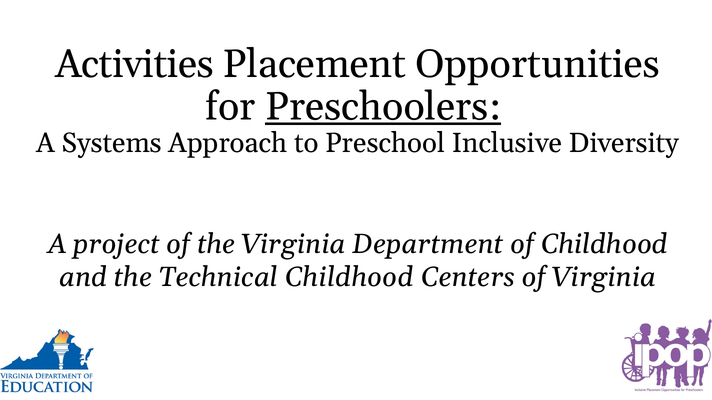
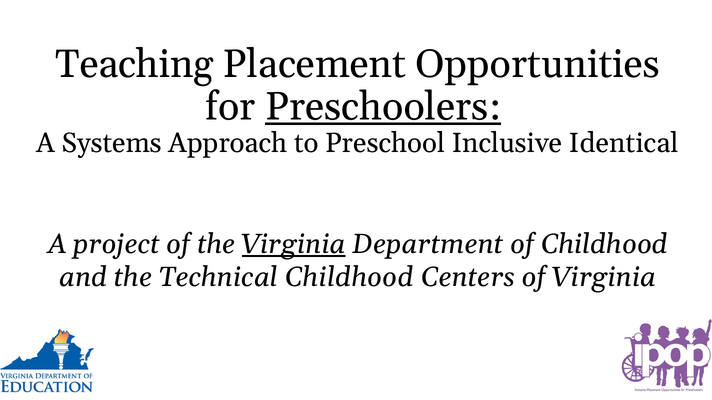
Activities: Activities -> Teaching (134, 64)
Diversity: Diversity -> Identical (624, 143)
Virginia underline: none -> present (294, 244)
